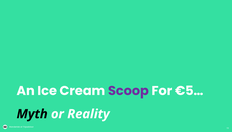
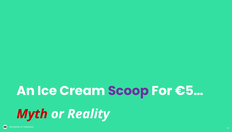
Myth colour: black -> red (32, 114)
